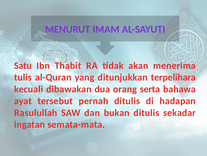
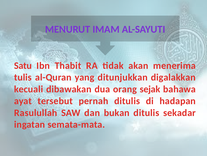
terpelihara: terpelihara -> digalakkan (173, 77)
serta: serta -> sejak (150, 89)
